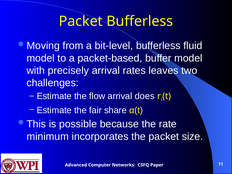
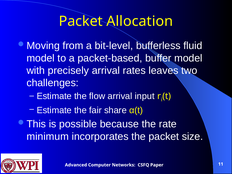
Packet Bufferless: Bufferless -> Allocation (140, 21)
does: does -> input (145, 96)
